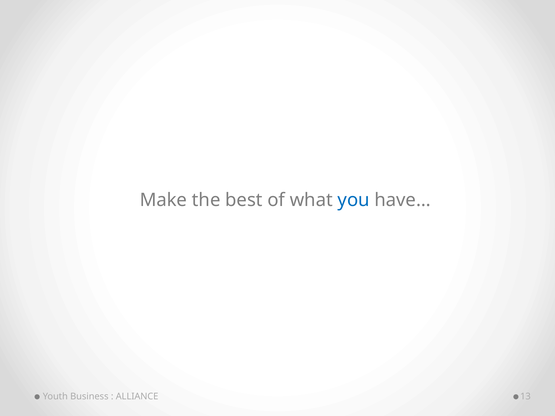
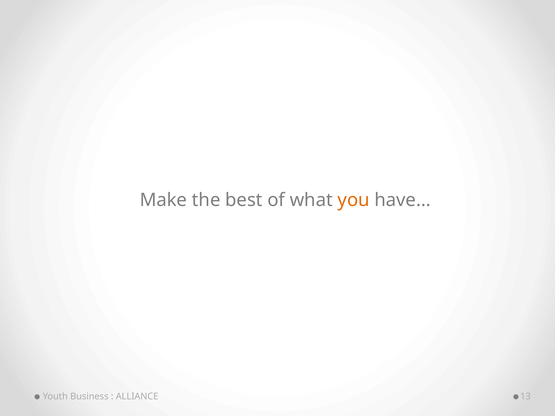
you colour: blue -> orange (354, 200)
